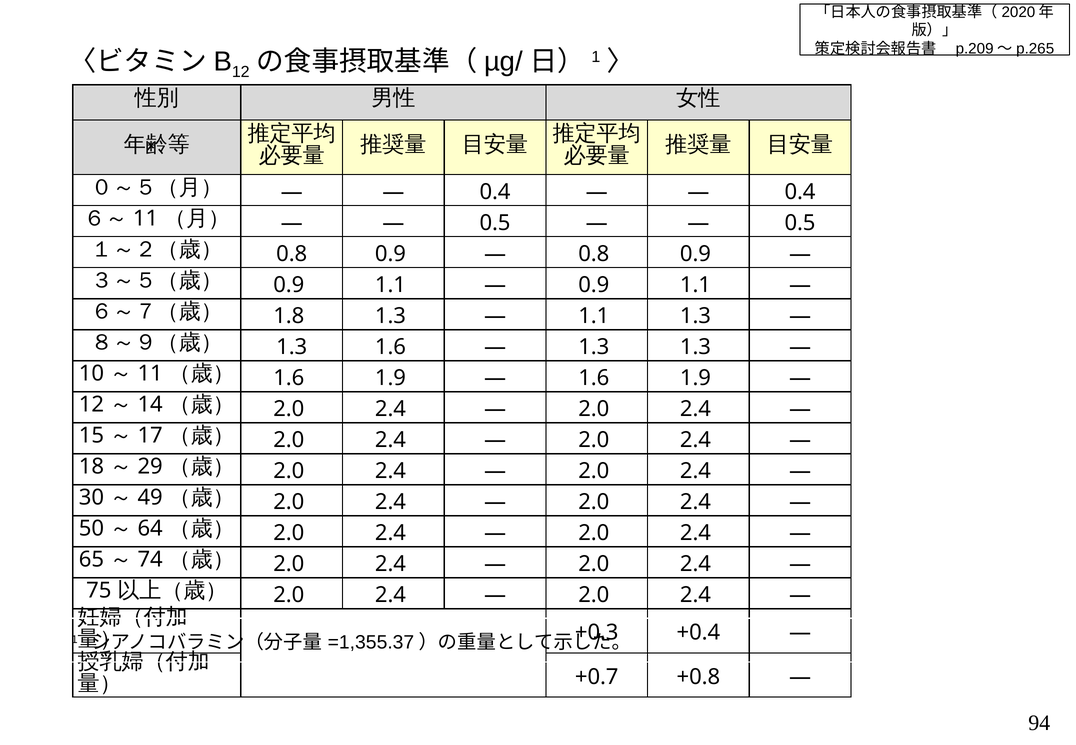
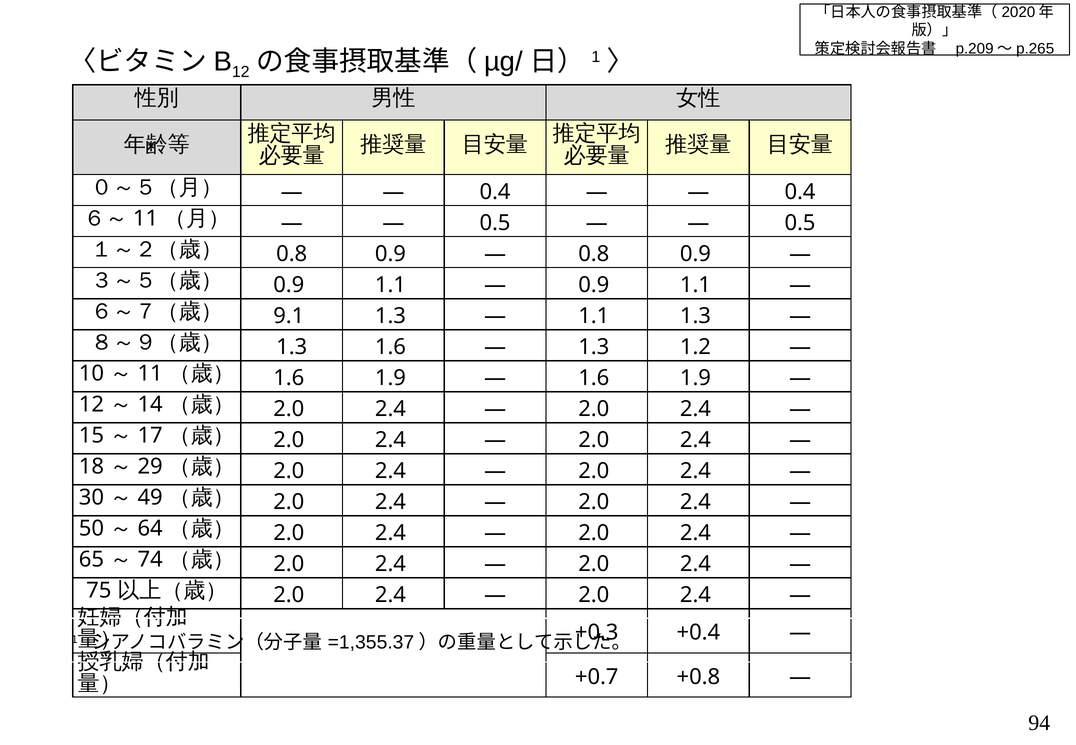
1.8: 1.8 -> 9.1 (289, 316)
1.3 1.3: 1.3 -> 1.2 (695, 347)
